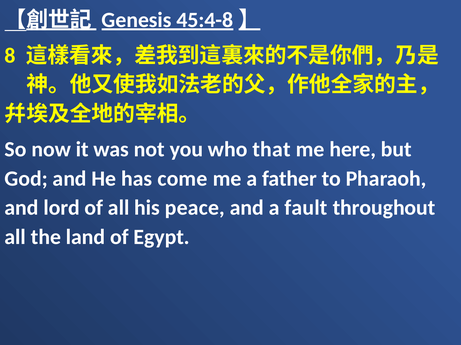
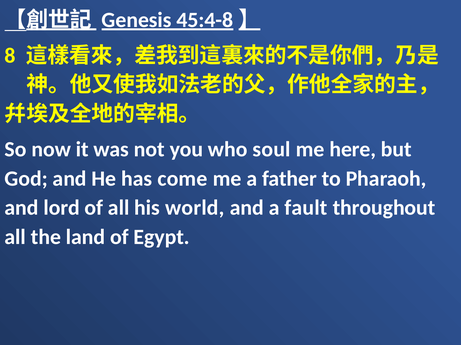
that: that -> soul (272, 150)
peace: peace -> world (195, 208)
